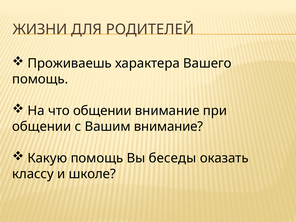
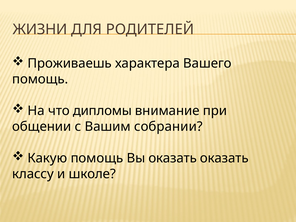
что общении: общении -> дипломы (102, 111)
Вашим внимание: внимание -> собрании (168, 127)
Вы беседы: беседы -> оказать (173, 158)
